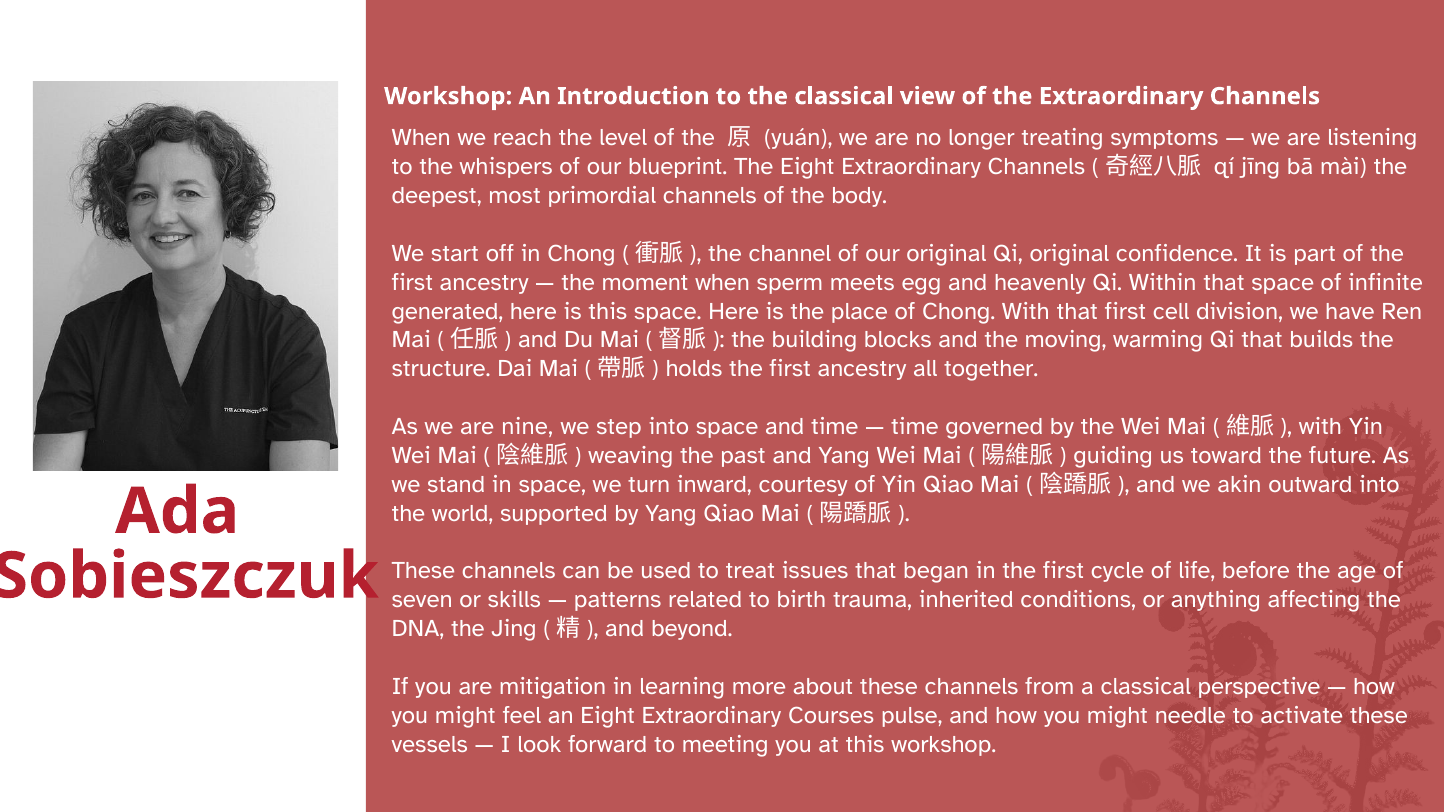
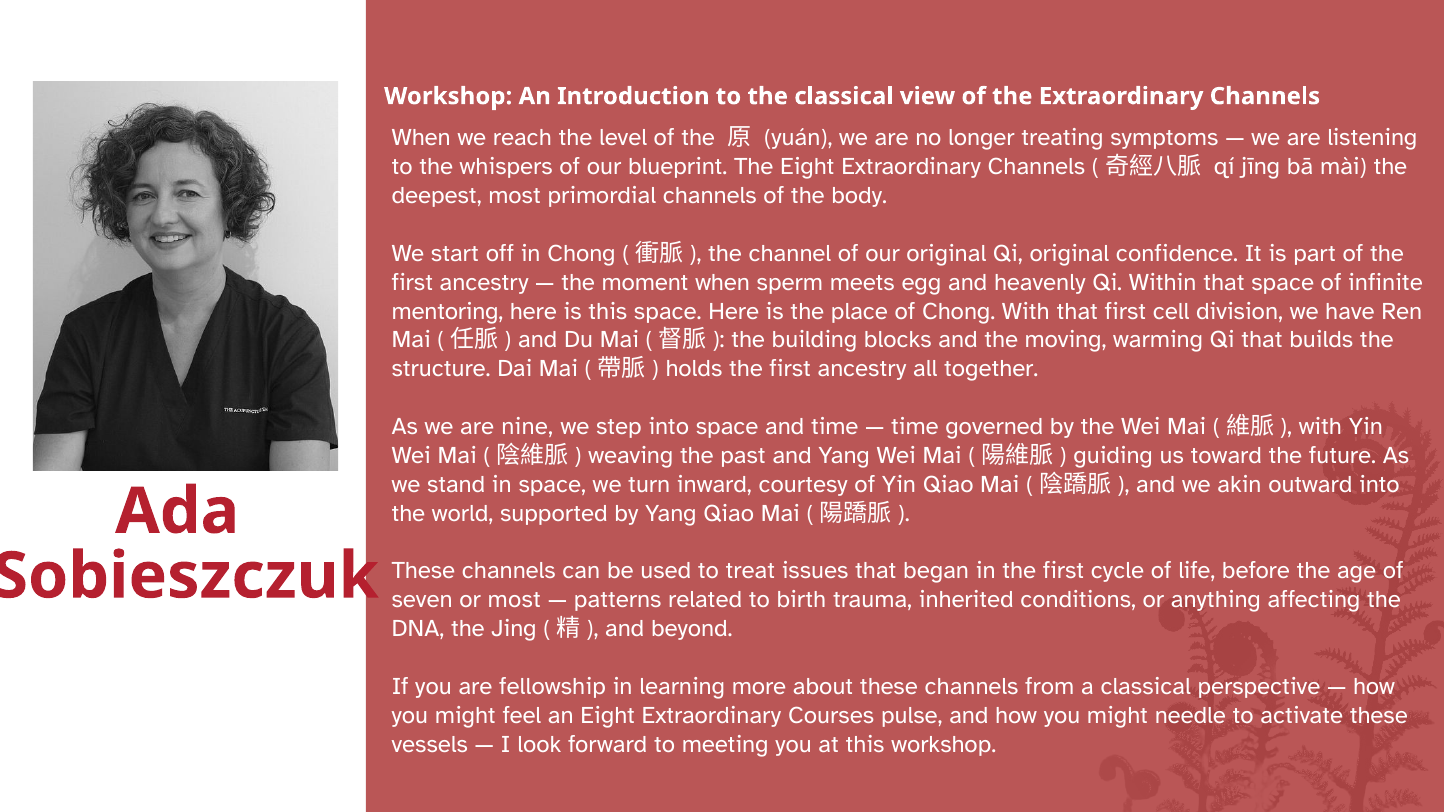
generated: generated -> mentoring (447, 311)
or skills: skills -> most (514, 600)
mitigation: mitigation -> fellowship (552, 687)
